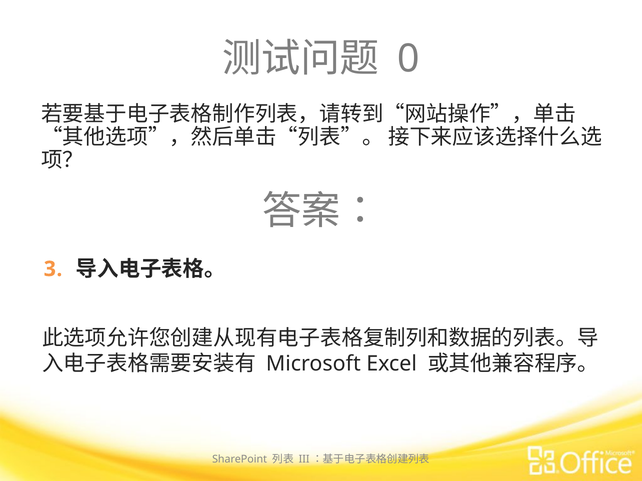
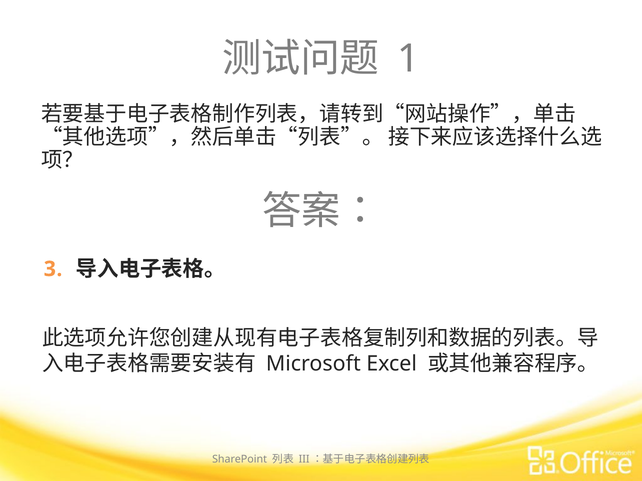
0: 0 -> 1 (409, 59)
